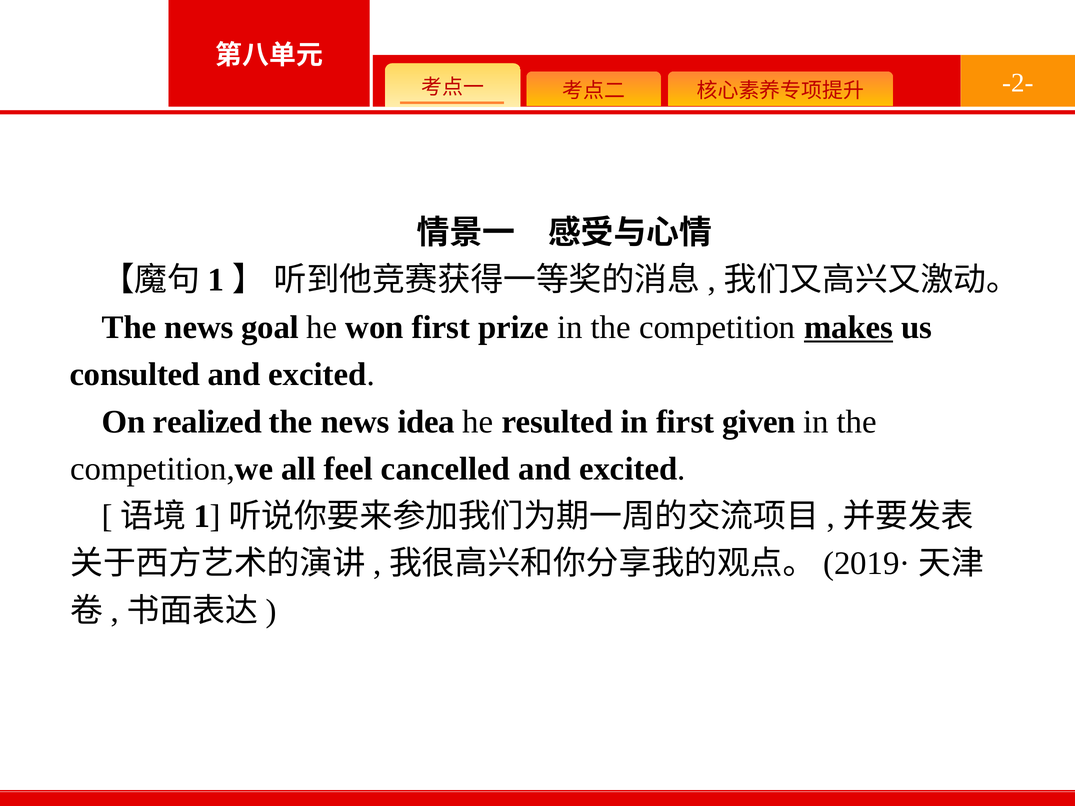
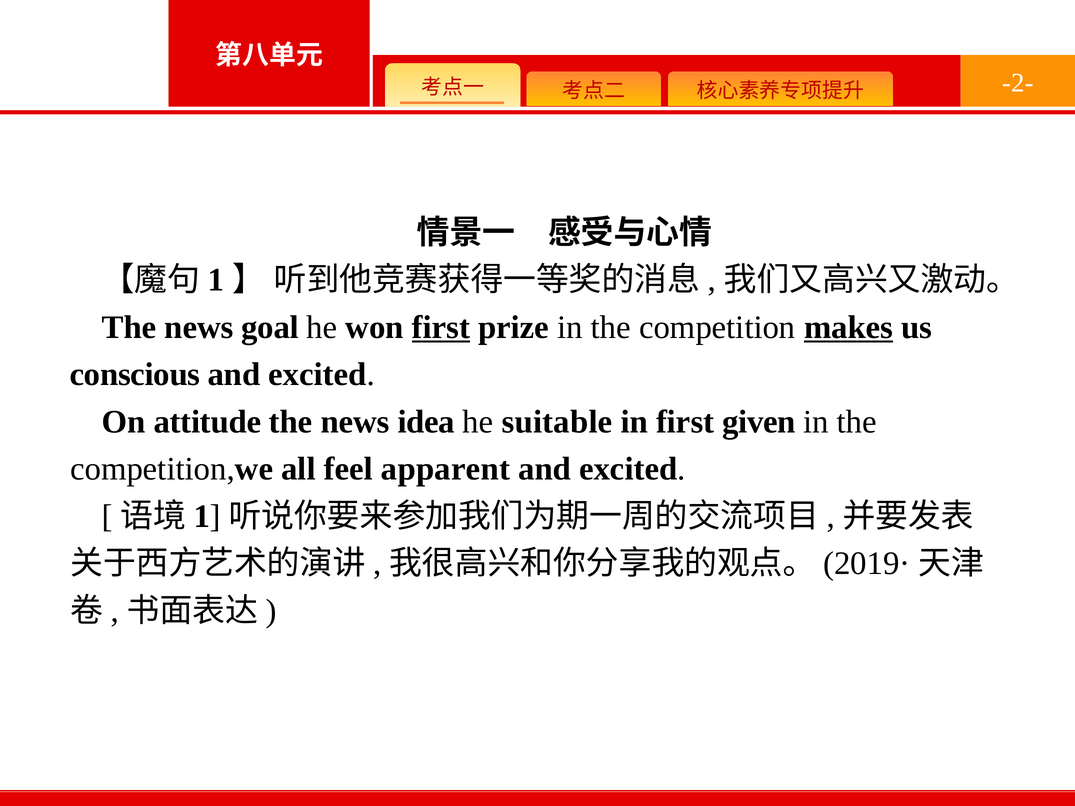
first underline: none -> present (441, 327)
consulted: consulted -> conscious (135, 375)
realized: realized -> attitude (207, 422)
resulted: resulted -> suitable (557, 422)
cancelled: cancelled -> apparent (445, 469)
